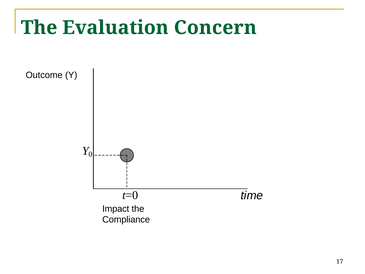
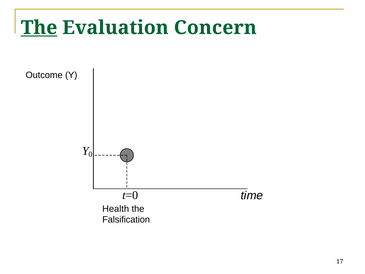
The underline: none -> present (39, 28)
Impact: Impact -> Health (116, 209)
Compliance: Compliance -> Falsification (126, 219)
